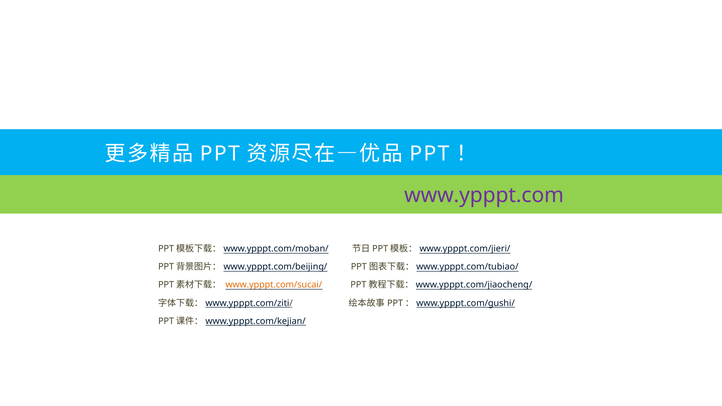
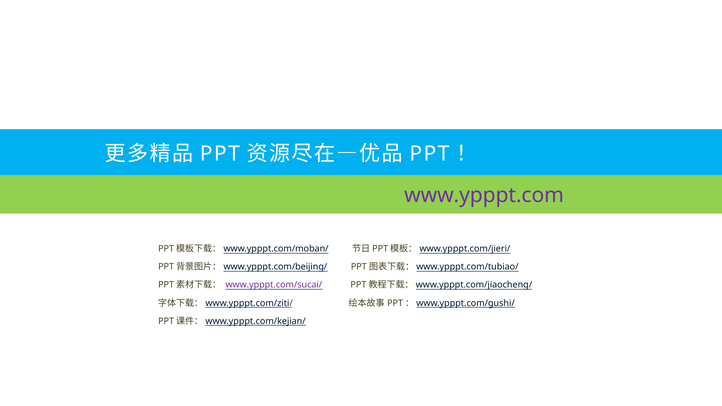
www.ypppt.com/sucai/ colour: orange -> purple (274, 285)
